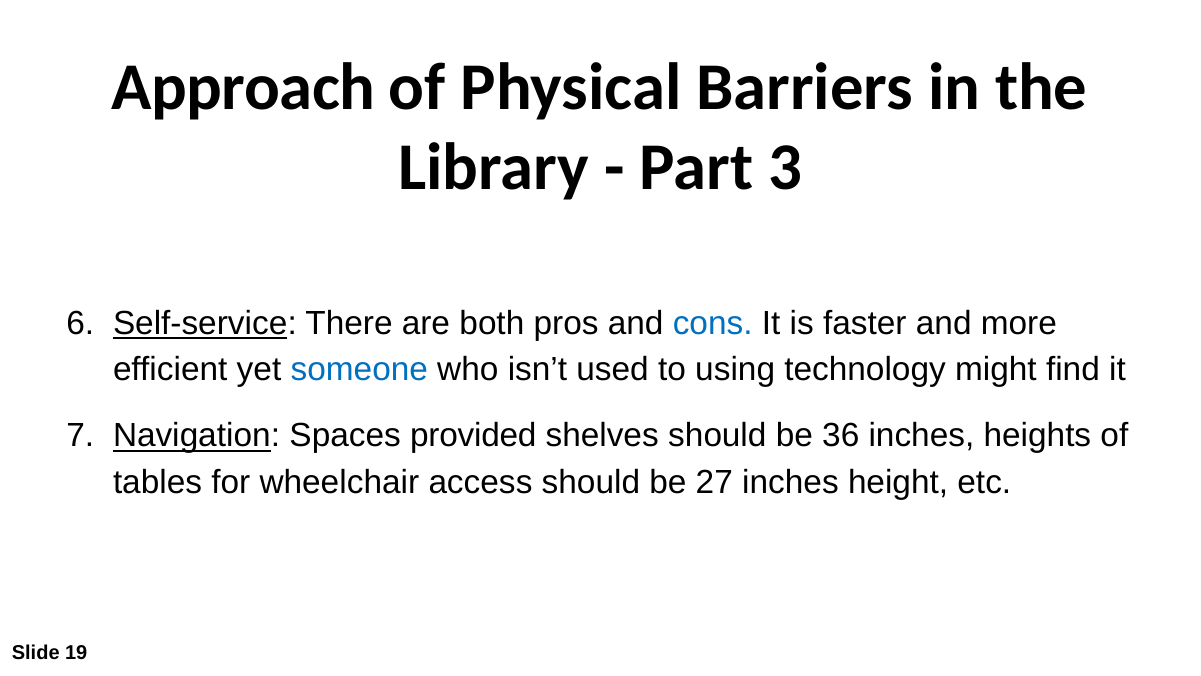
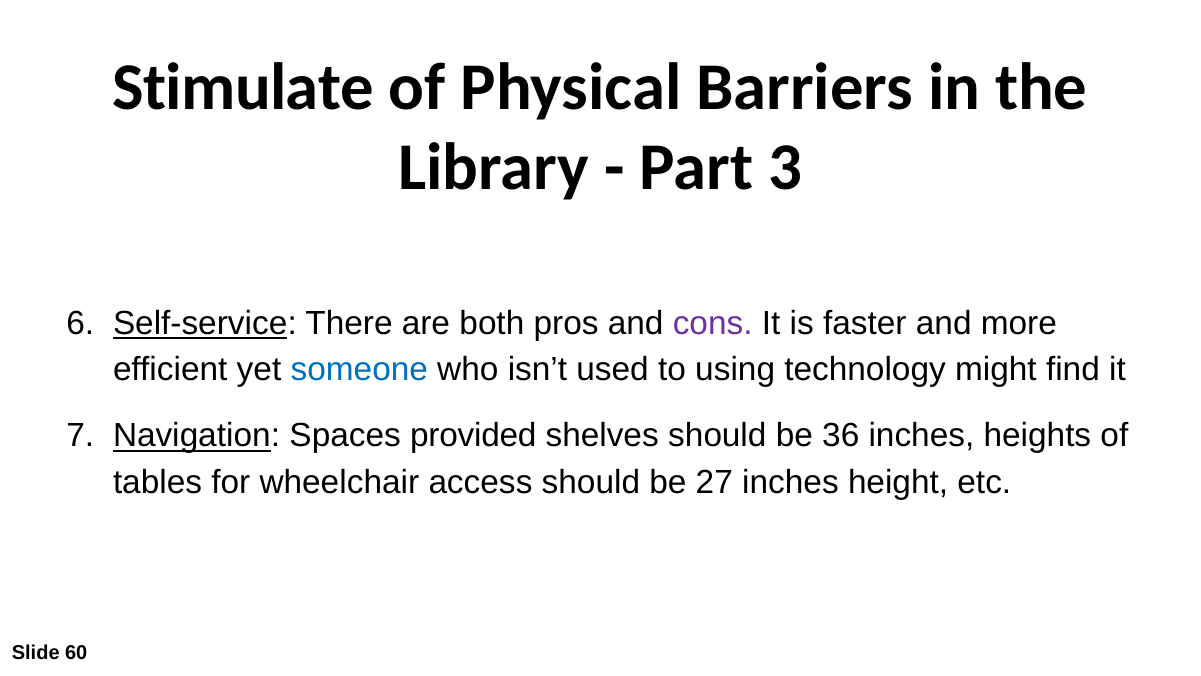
Approach: Approach -> Stimulate (243, 88)
cons colour: blue -> purple (713, 323)
19: 19 -> 60 (76, 652)
